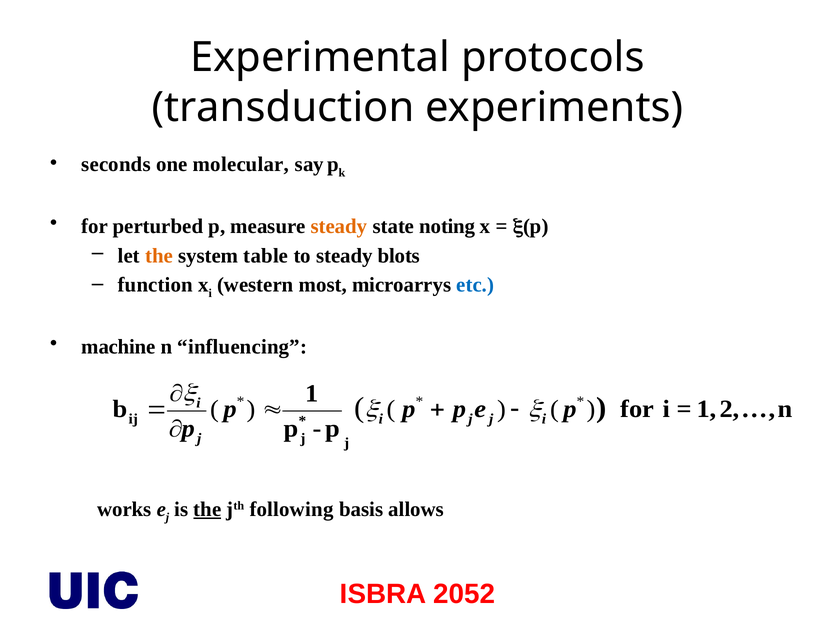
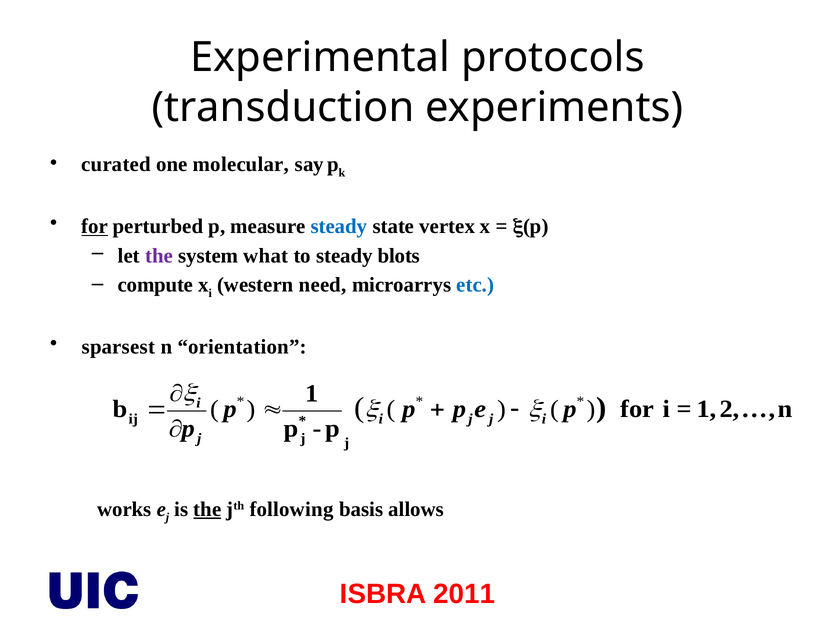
seconds: seconds -> curated (116, 164)
for underline: none -> present (95, 226)
steady colour: orange -> blue (339, 226)
noting: noting -> vertex (447, 226)
the colour: orange -> purple (159, 255)
table: table -> what (266, 255)
function: function -> compute (155, 285)
most: most -> need (323, 285)
machine: machine -> sparsest (118, 346)
influencing: influencing -> orientation (242, 346)
2052: 2052 -> 2011 (464, 593)
